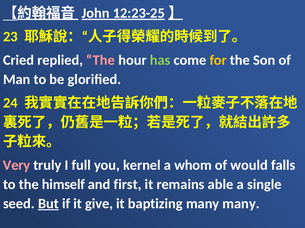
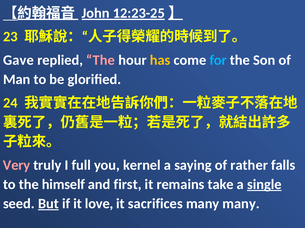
Cried: Cried -> Gave (19, 60)
has colour: light green -> yellow (160, 60)
for colour: yellow -> light blue (218, 60)
whom: whom -> saying (193, 166)
would: would -> rather (249, 166)
able: able -> take (221, 185)
single underline: none -> present (264, 185)
give: give -> love (99, 204)
baptizing: baptizing -> sacrifices (155, 204)
